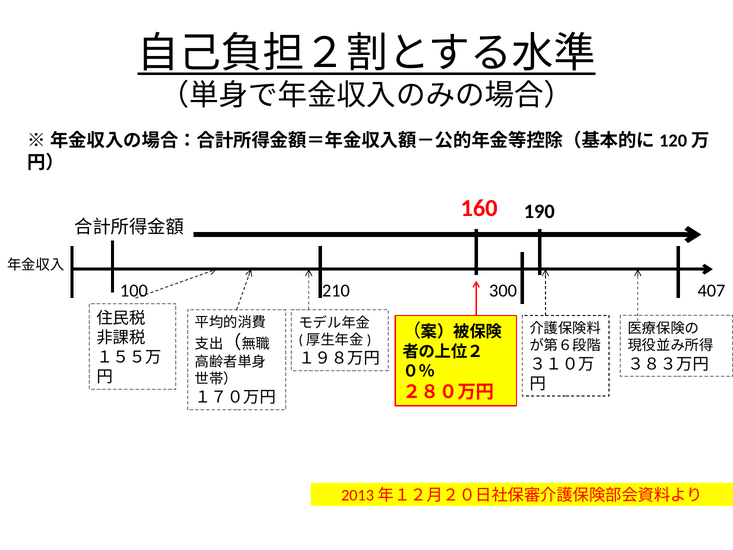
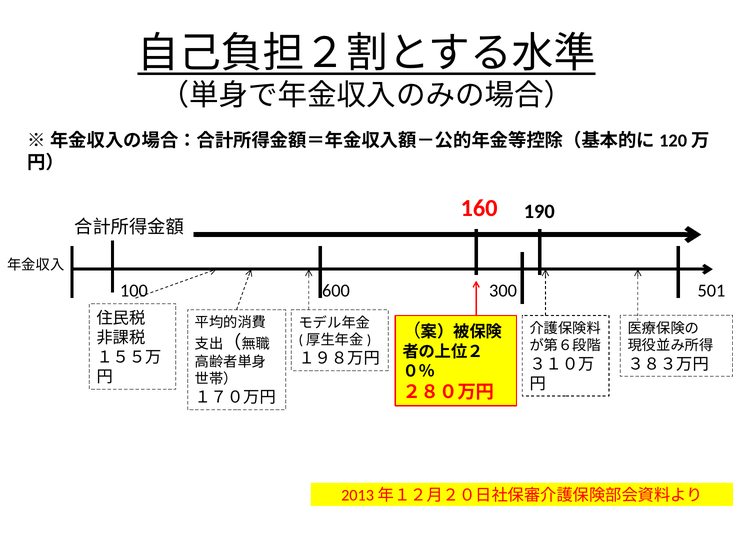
210: 210 -> 600 (336, 291)
407: 407 -> 501 (711, 291)
